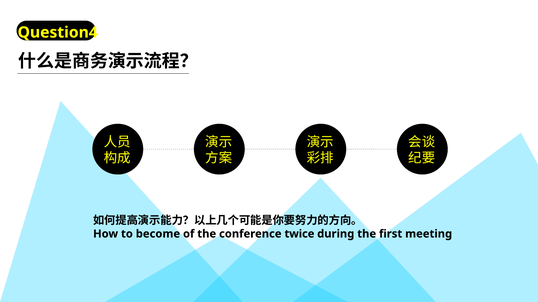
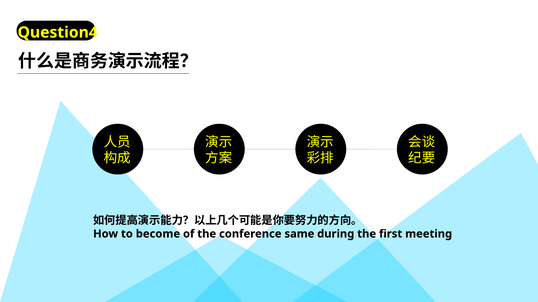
twice: twice -> same (299, 234)
